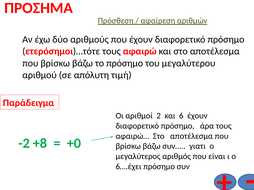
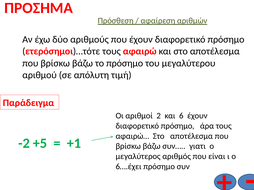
+8: +8 -> +5 (40, 144)
+0: +0 -> +1 (74, 144)
